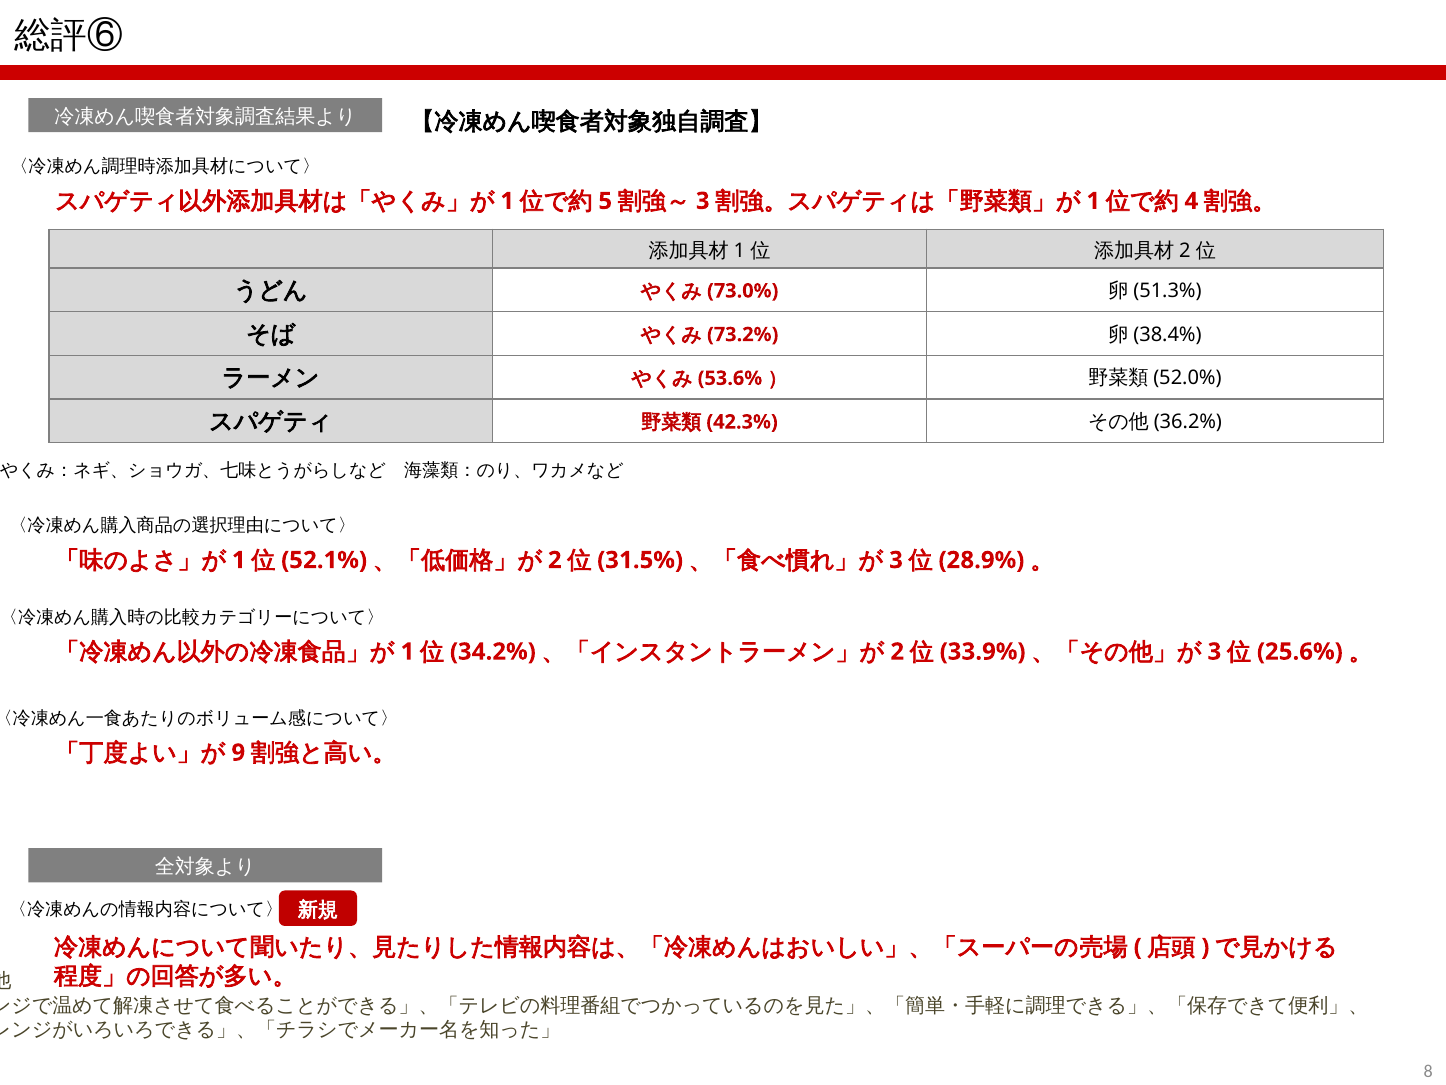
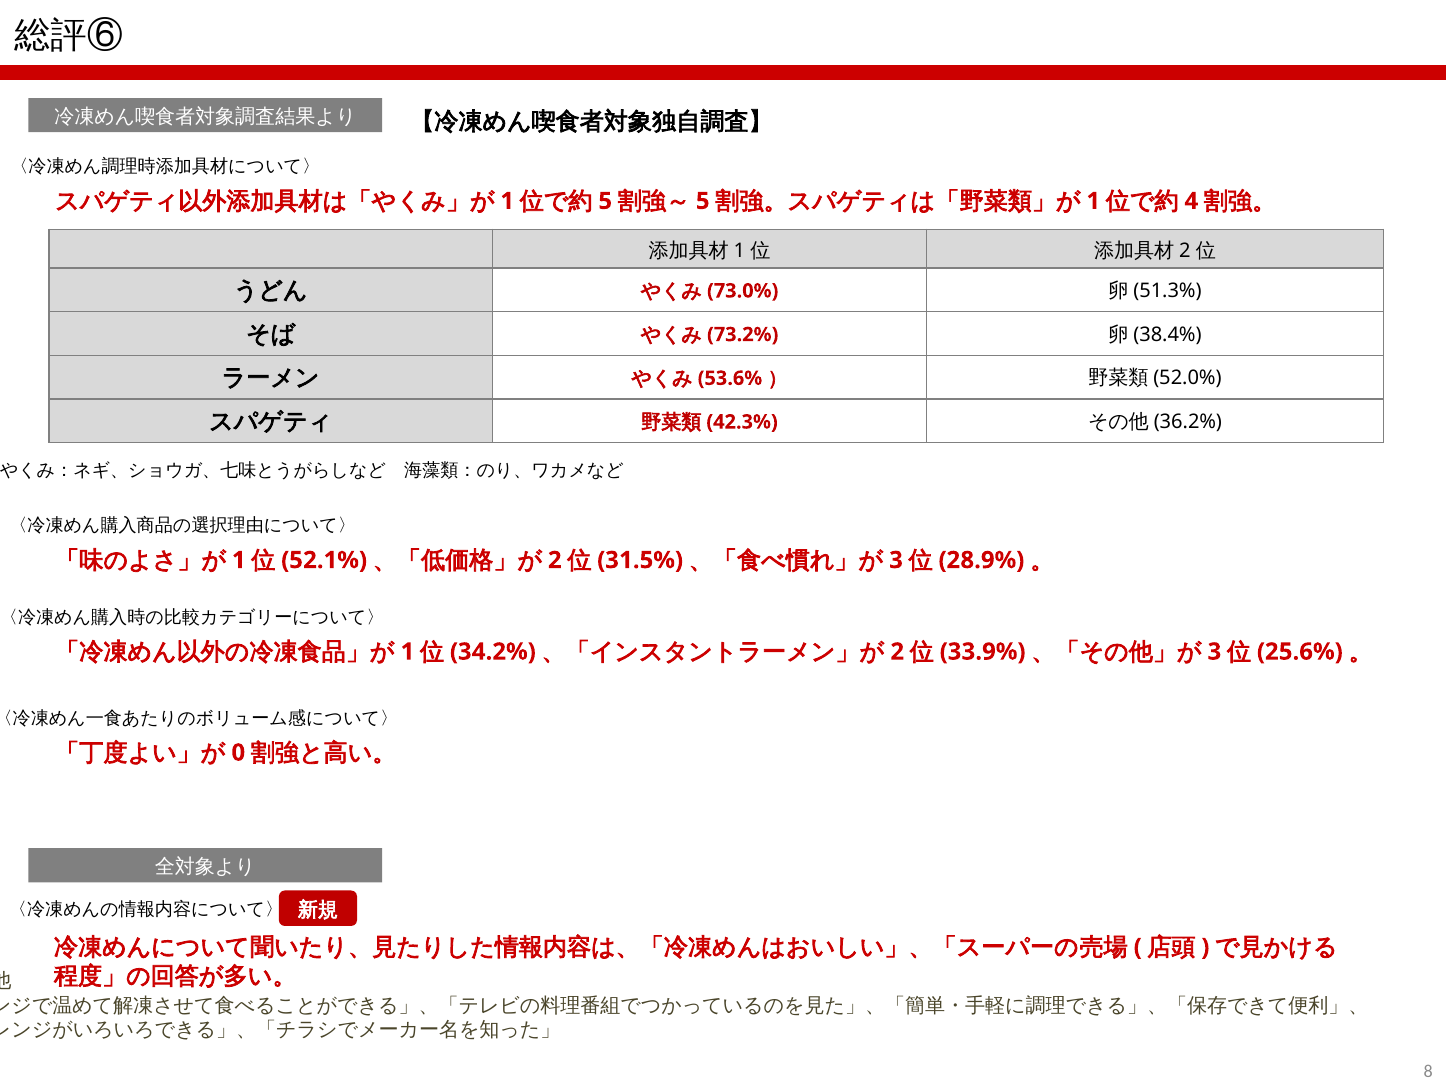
3: 3 -> 5 (703, 201)
9: 9 -> 0 (238, 752)
